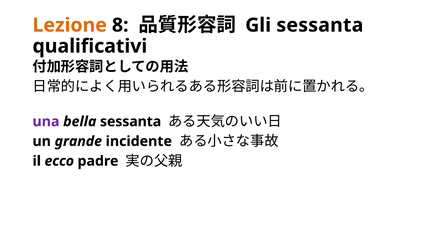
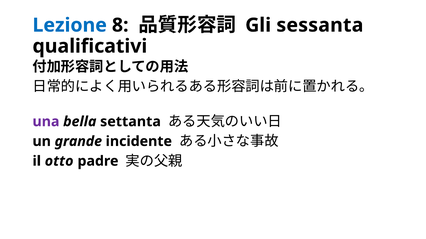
Lezione colour: orange -> blue (70, 25)
bella sessanta: sessanta -> settanta (130, 122)
ecco: ecco -> otto (59, 161)
